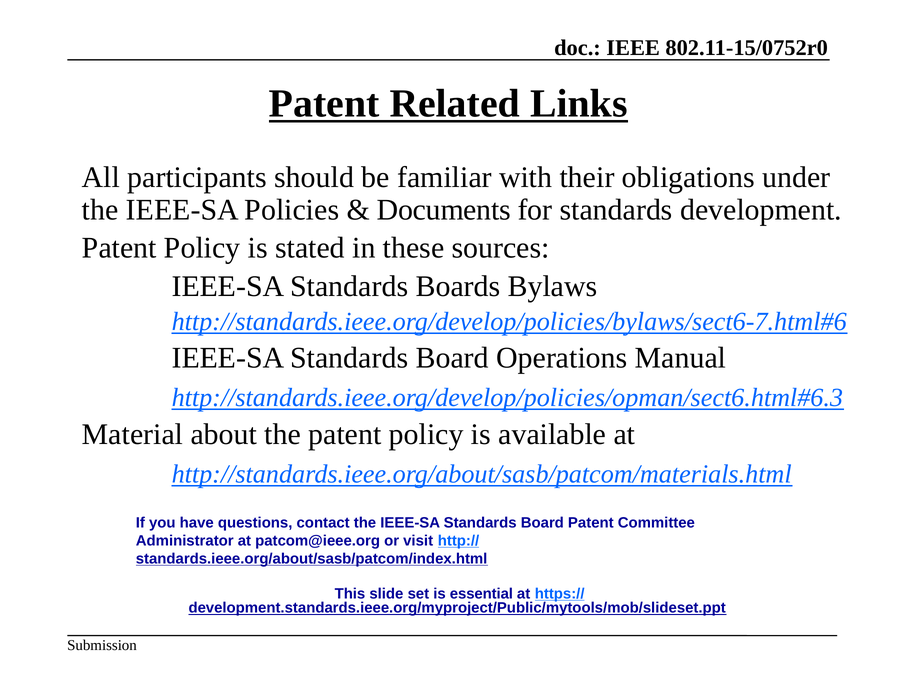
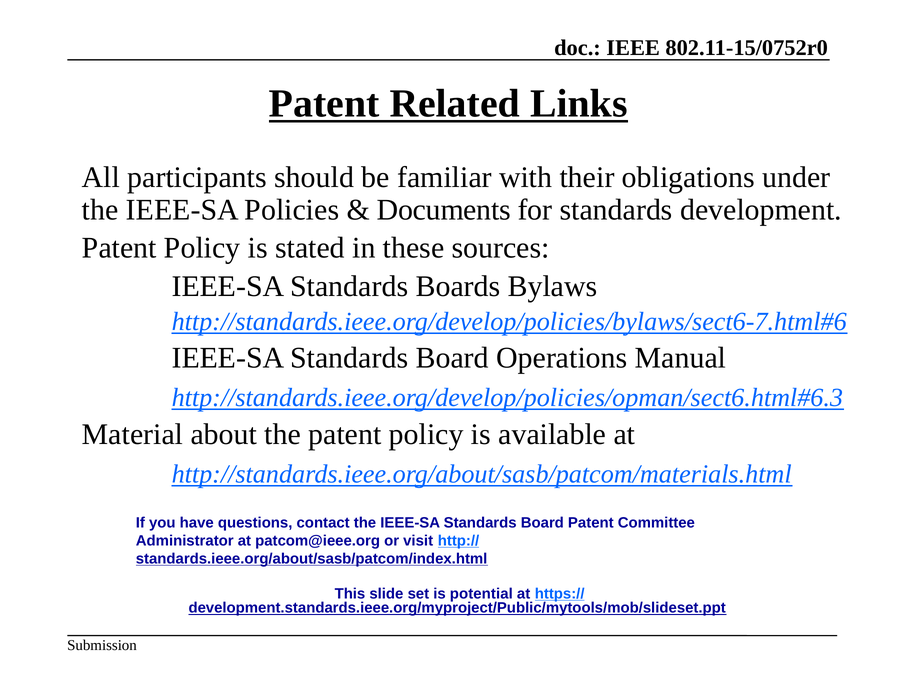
essential: essential -> potential (481, 593)
